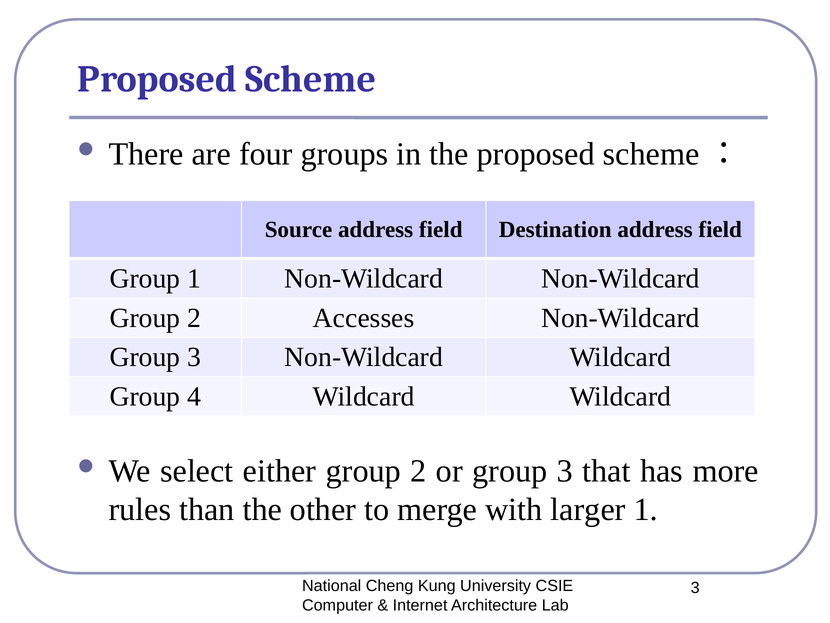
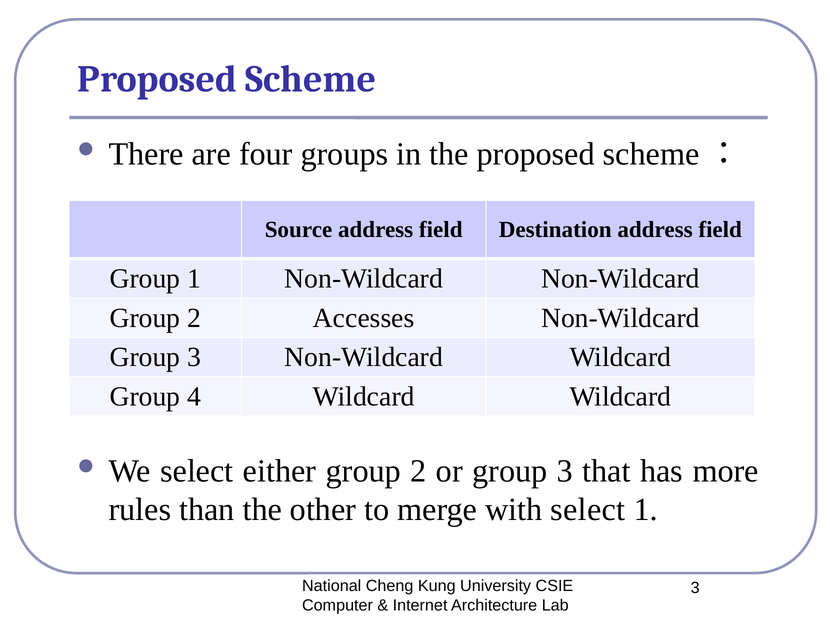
with larger: larger -> select (588, 509)
